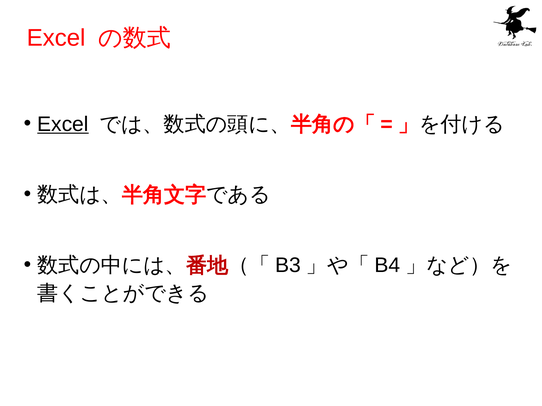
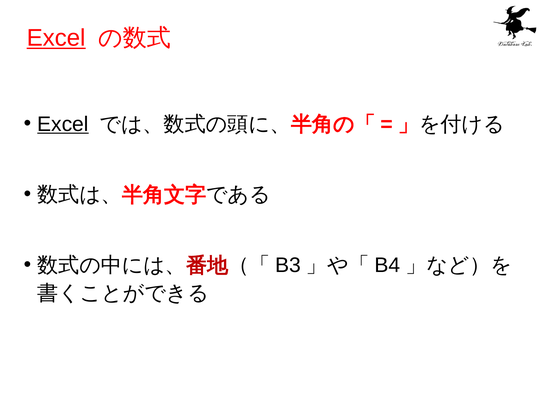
Excel underline: none -> present (56, 38)
